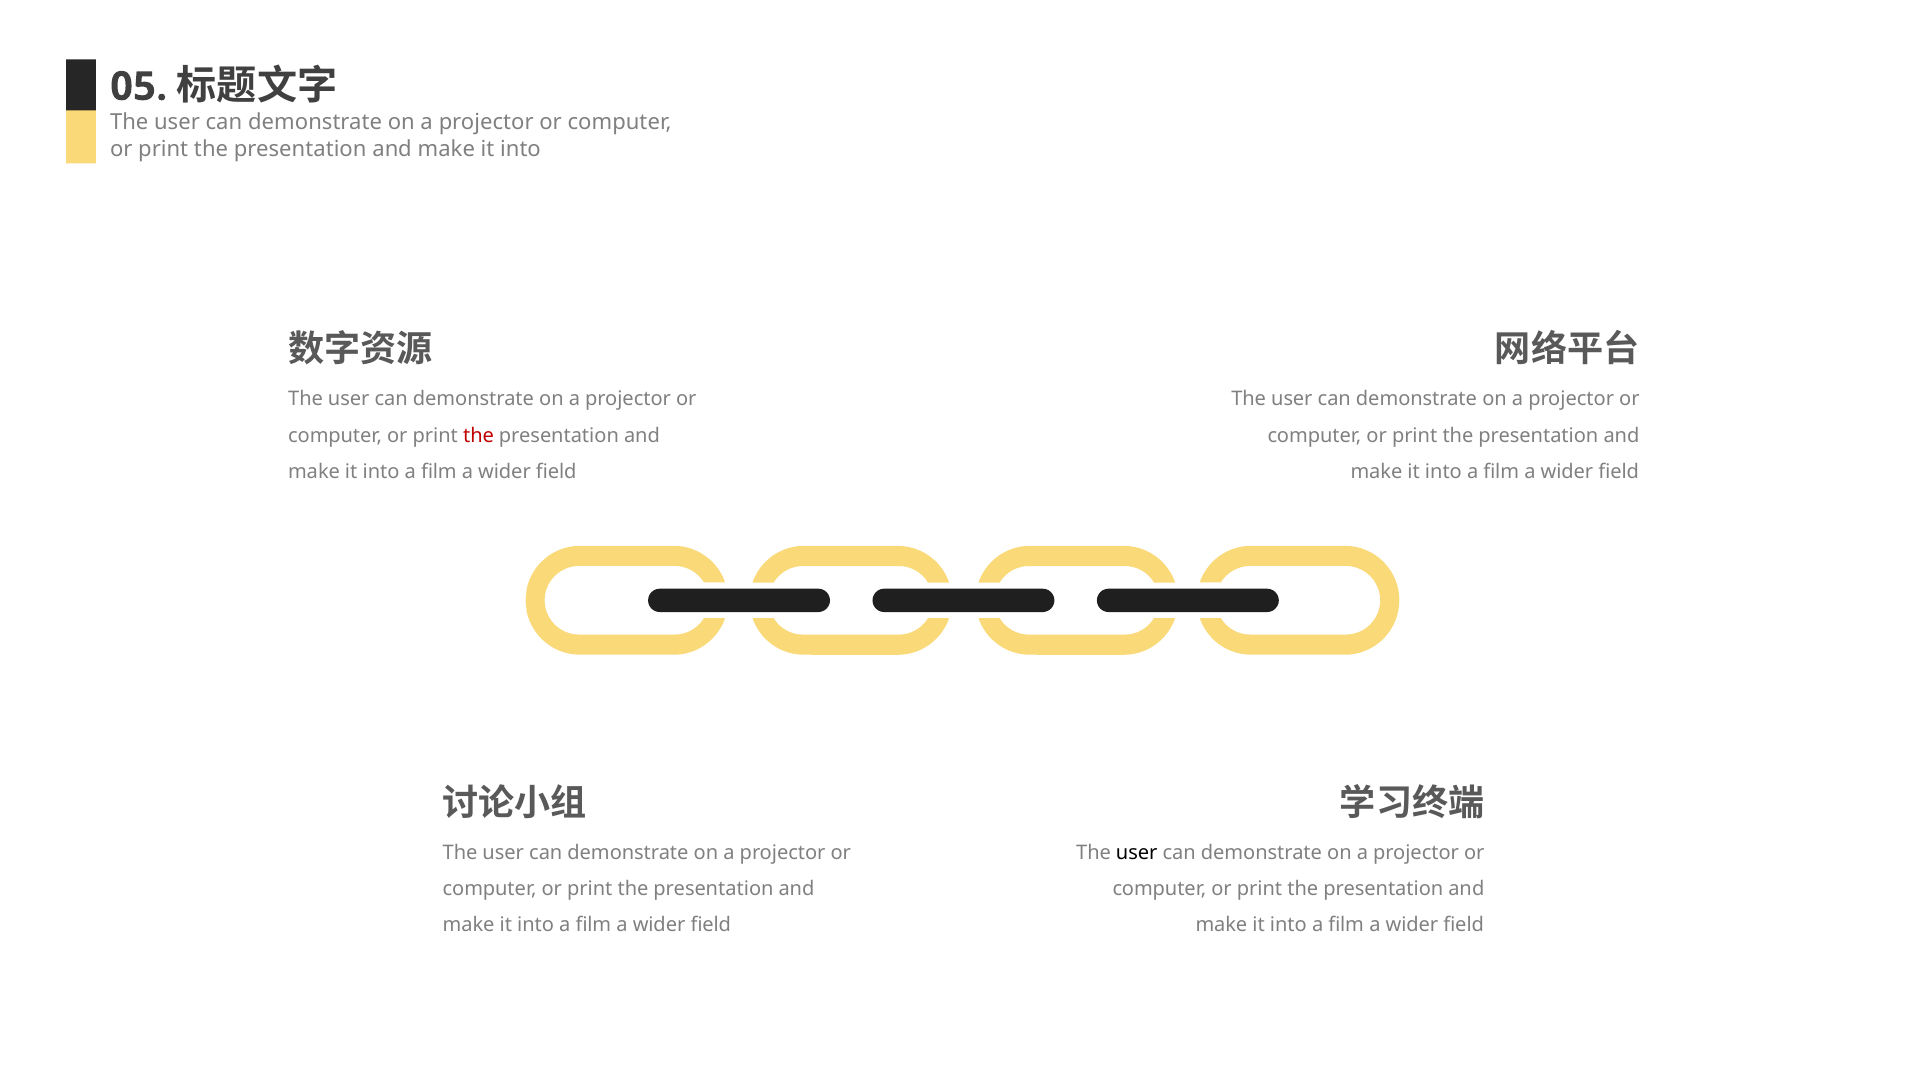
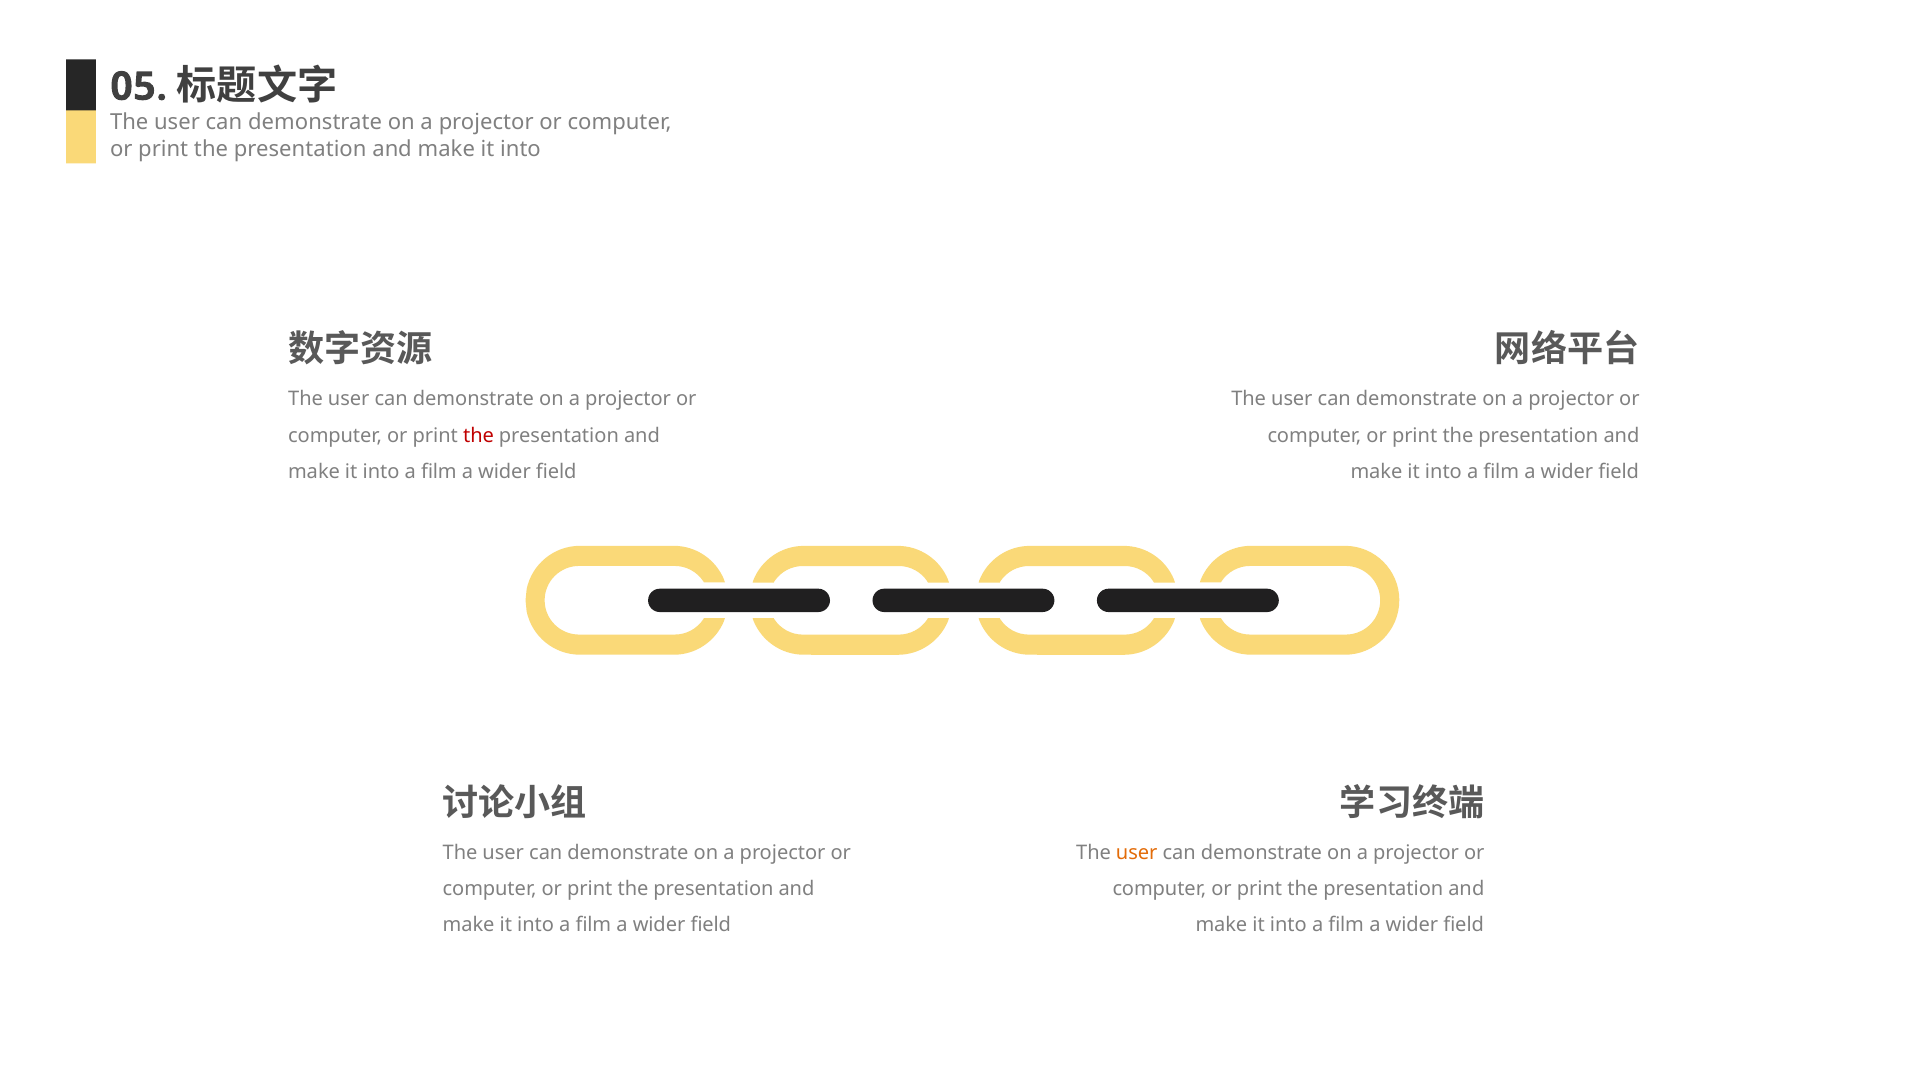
user colour: black -> orange (1137, 853)
